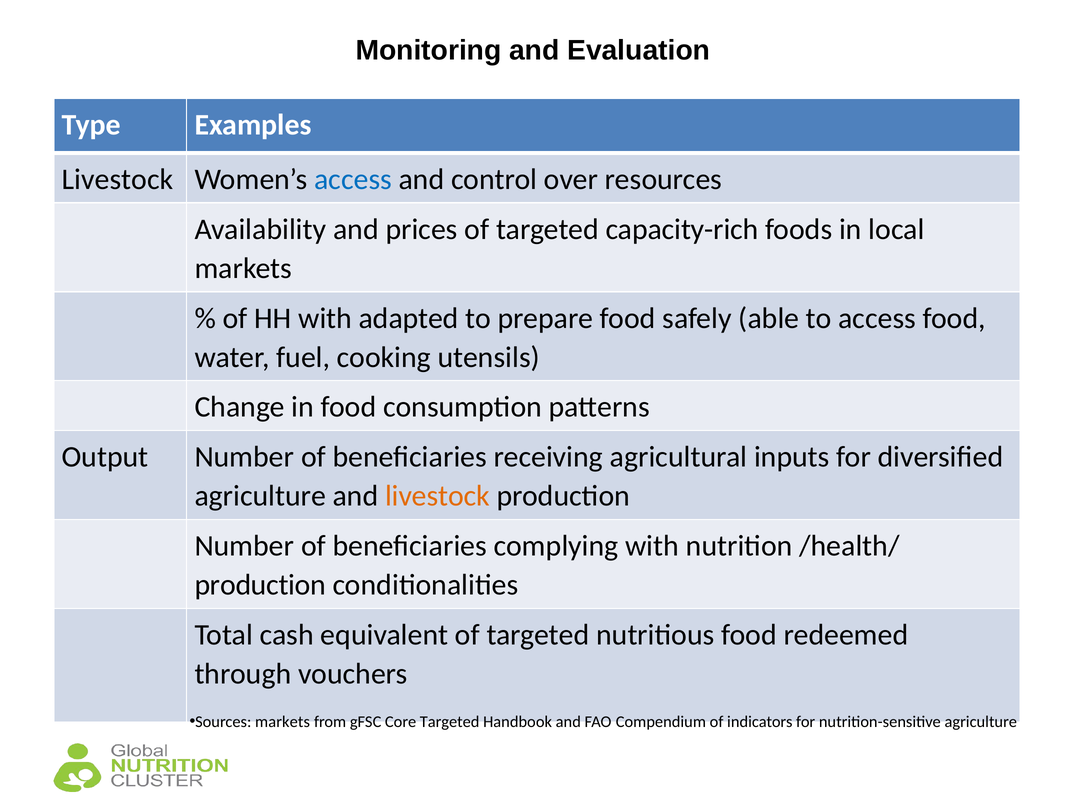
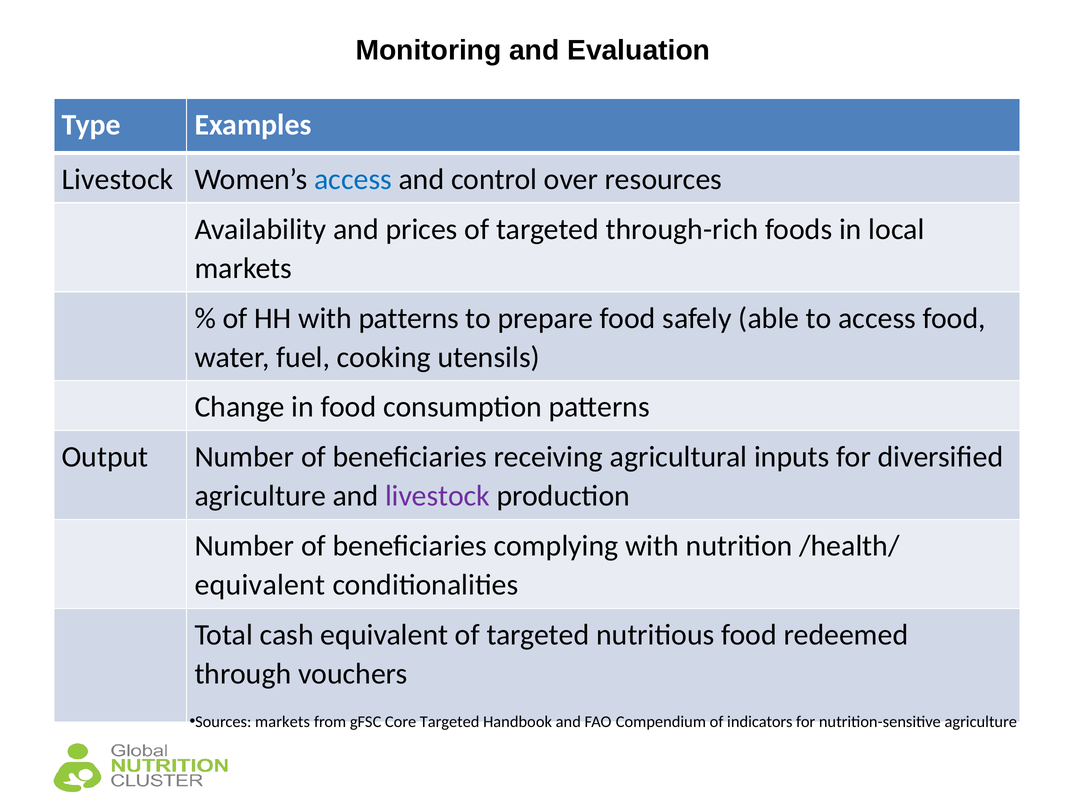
capacity-rich: capacity-rich -> through-rich (682, 230)
with adapted: adapted -> patterns (409, 318)
livestock colour: orange -> purple (437, 496)
production: production -> equivalent (260, 585)
